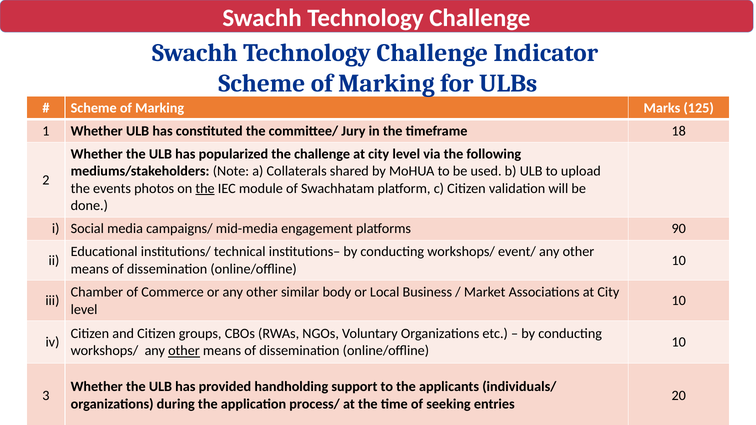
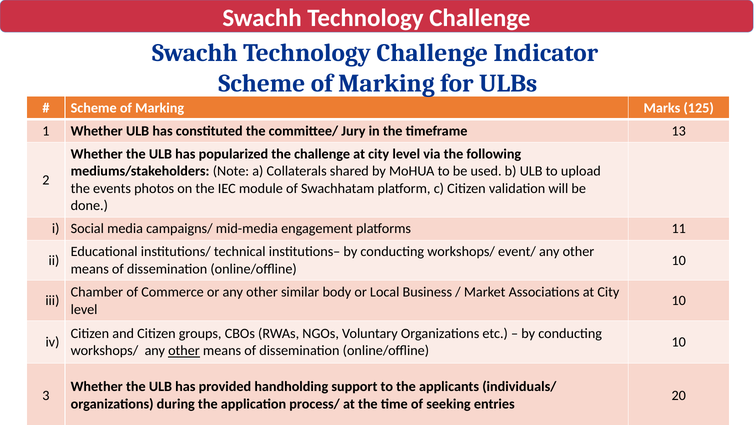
18: 18 -> 13 (679, 131)
the underline: present -> none (205, 189)
90: 90 -> 11 (679, 229)
